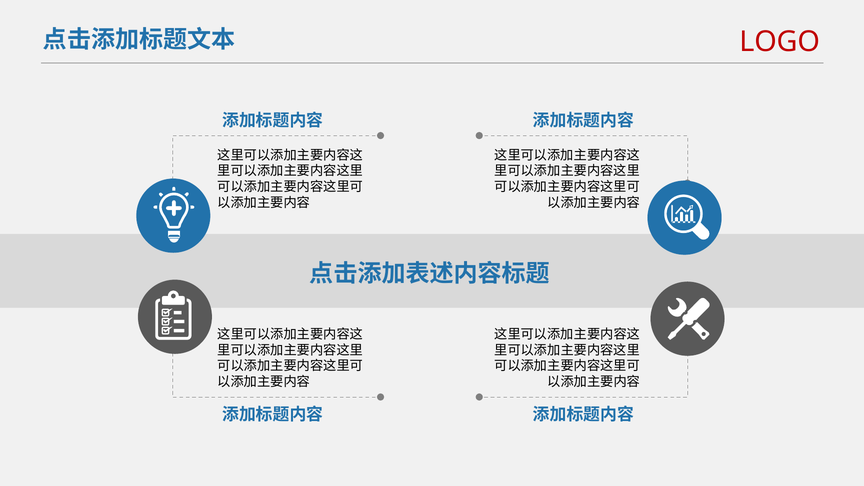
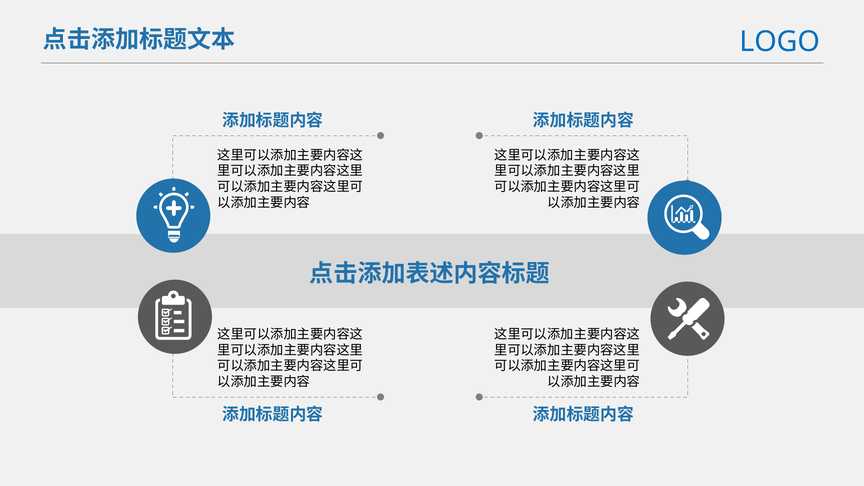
LOGO colour: red -> blue (780, 42)
